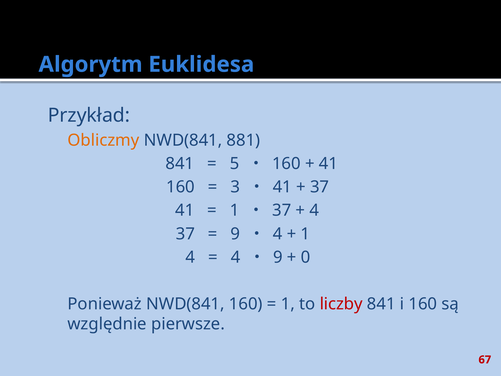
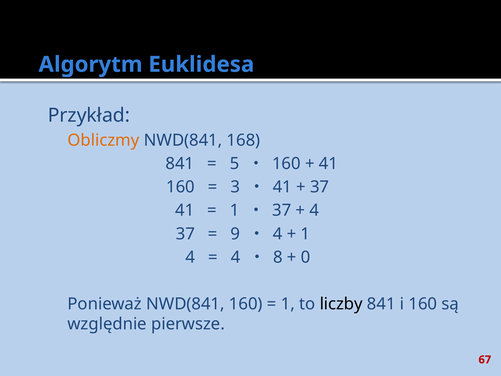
881: 881 -> 168 (243, 140)
9: 9 -> 8 (278, 257)
liczby colour: red -> black (341, 304)
